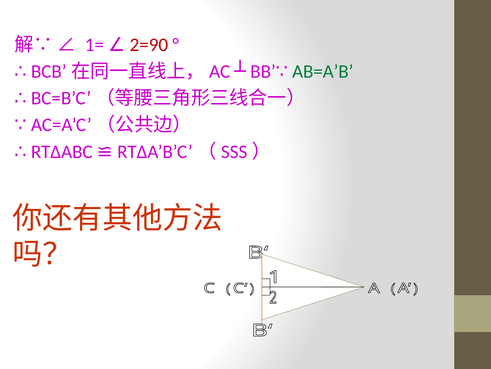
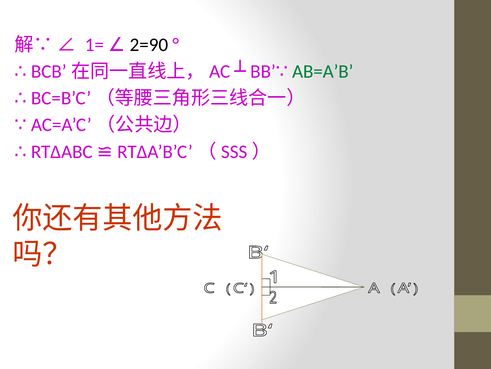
2=90 colour: red -> black (149, 45)
